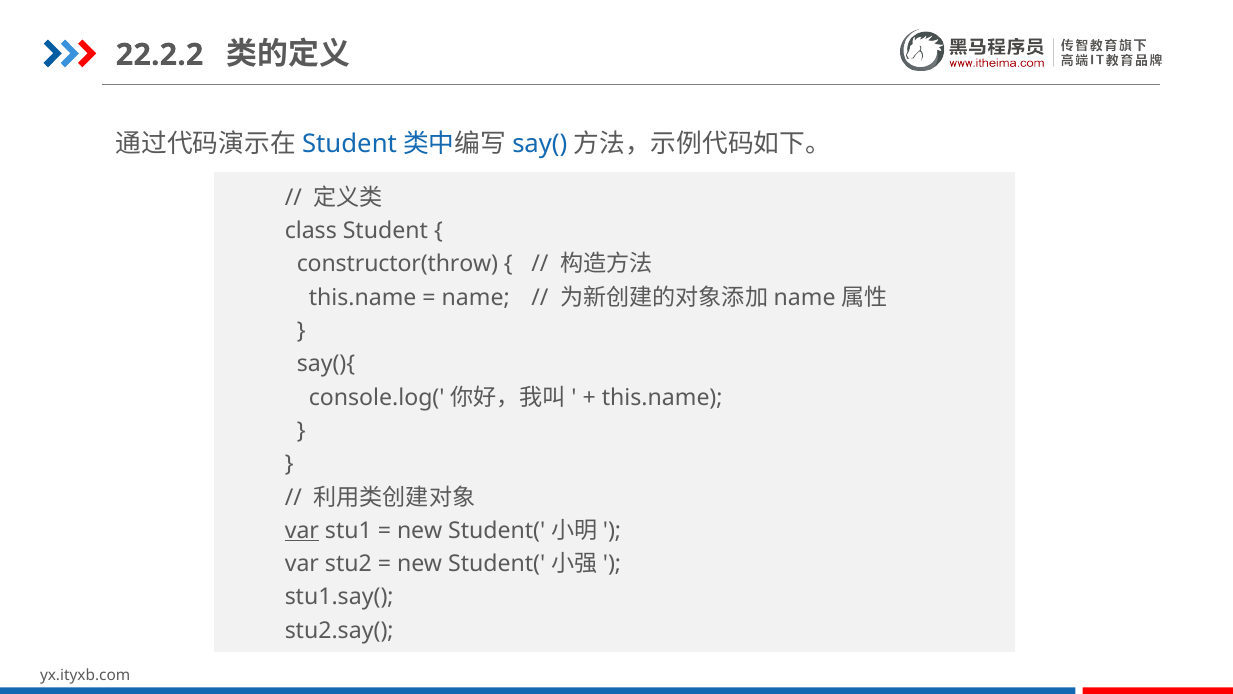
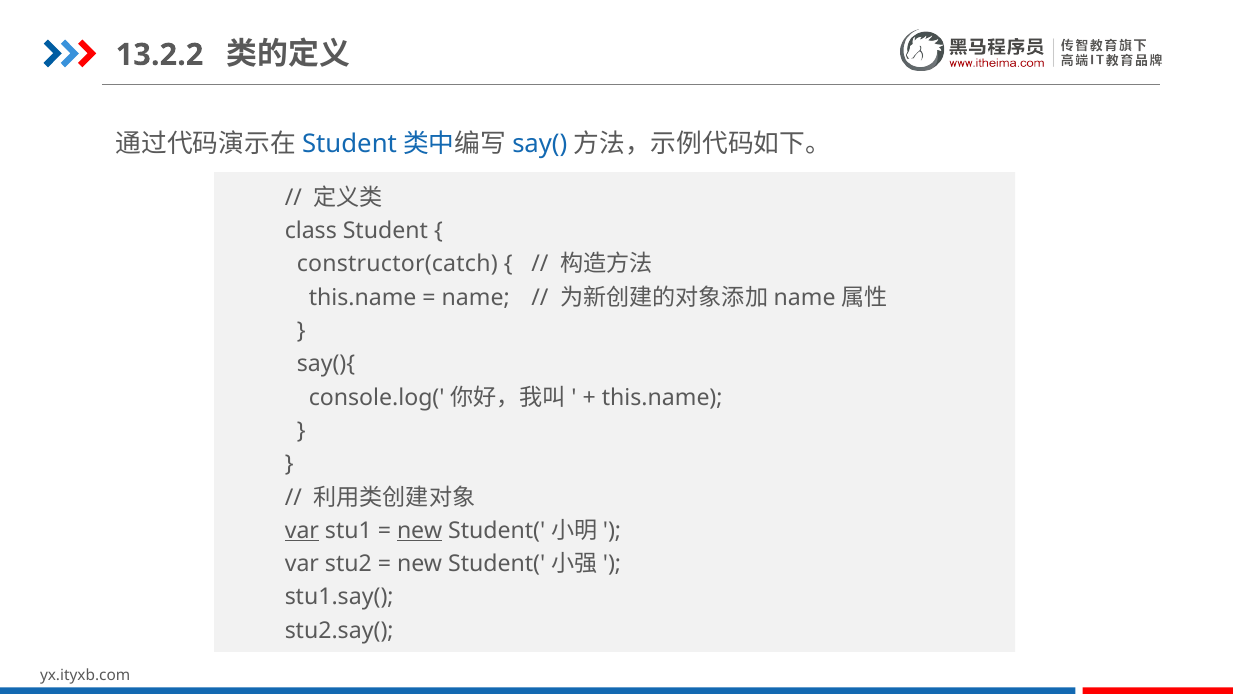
22.2.2: 22.2.2 -> 13.2.2 (160, 55)
constructor(throw: constructor(throw -> constructor(catch (397, 264)
new underline: none -> present (420, 531)
